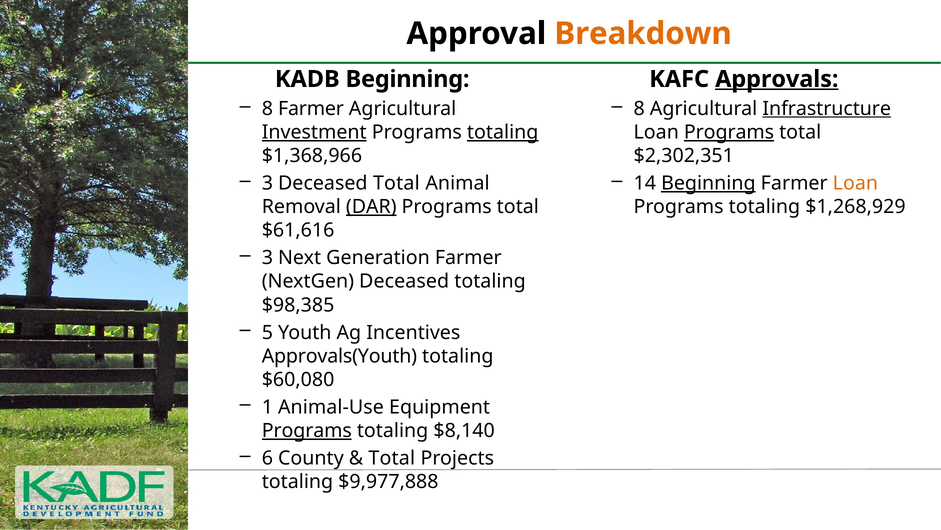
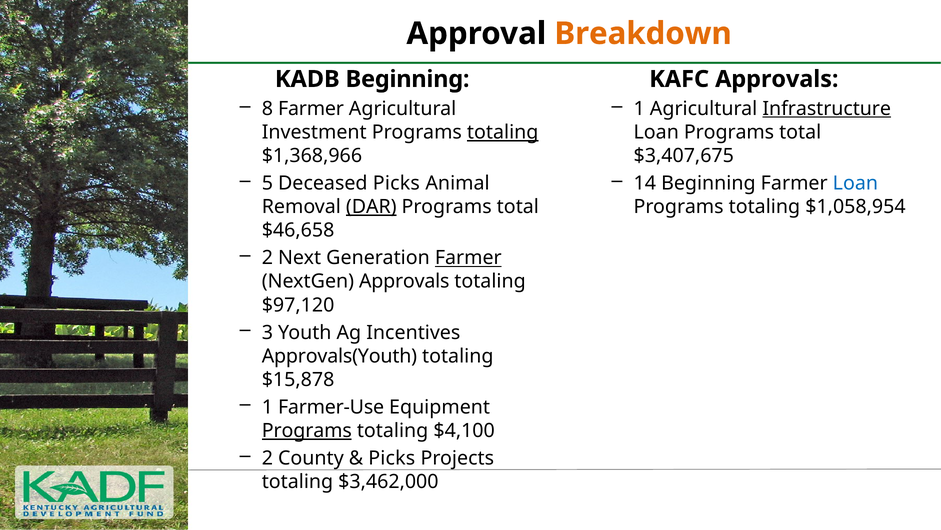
Approvals underline: present -> none (777, 79)
8: 8 -> 1 (639, 109)
Investment underline: present -> none (314, 132)
Programs underline: present -> none (729, 132)
$2,302,351: $2,302,351 -> $3,407,675 (684, 156)
3: 3 -> 5 (267, 183)
Deceased Total: Total -> Picks (396, 183)
Beginning underline: present -> none (708, 183)
Loan colour: orange -> blue (855, 183)
$1,268,929: $1,268,929 -> $1,058,954 (855, 207)
$61,616: $61,616 -> $46,658 (298, 230)
3: 3 -> 2 (267, 258)
Farmer underline: none -> present (468, 258)
NextGen Deceased: Deceased -> Approvals (404, 281)
$98,385: $98,385 -> $97,120 (298, 305)
5: 5 -> 3 (267, 332)
$60,080: $60,080 -> $15,878 (298, 379)
Animal-Use: Animal-Use -> Farmer-Use (331, 407)
$8,140: $8,140 -> $4,100 (464, 430)
6: 6 -> 2 (267, 458)
Total: Total -> Picks (392, 458)
$9,977,888: $9,977,888 -> $3,462,000 (388, 481)
